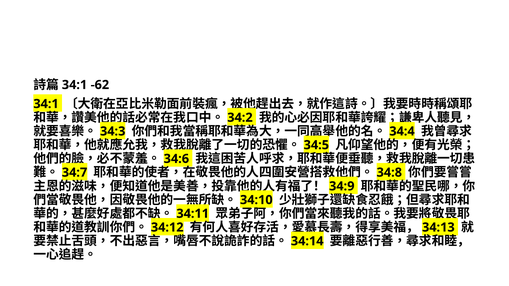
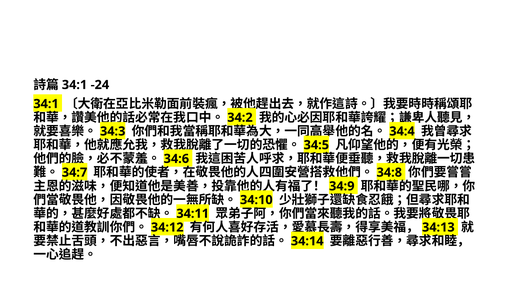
-62: -62 -> -24 (100, 85)
